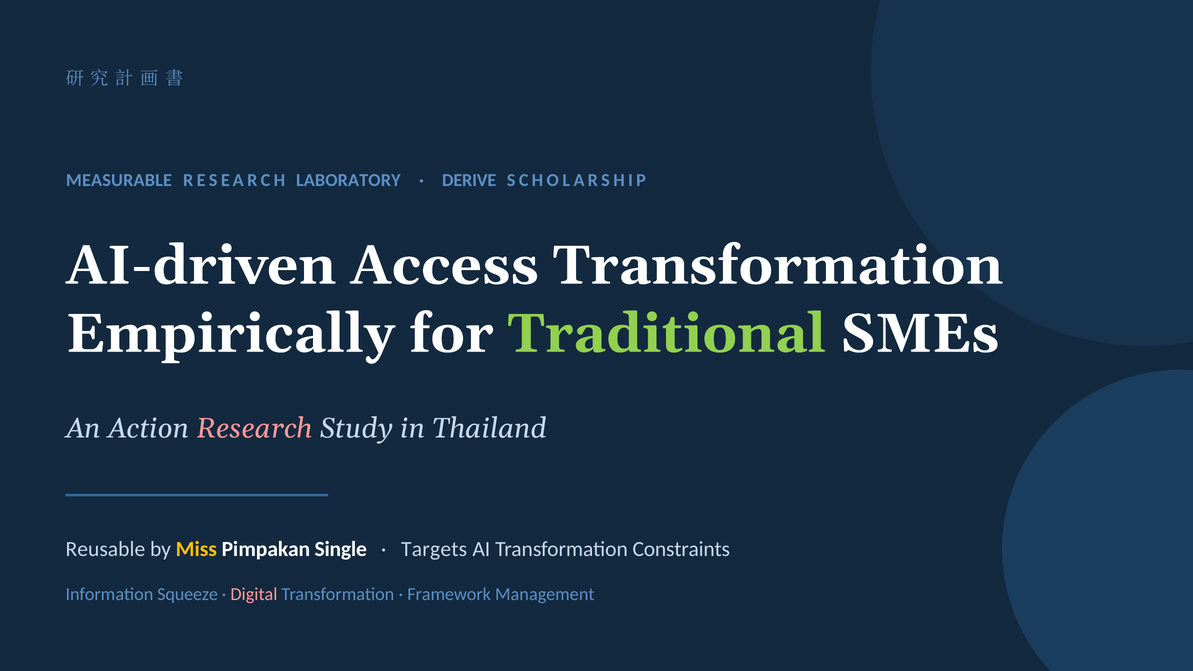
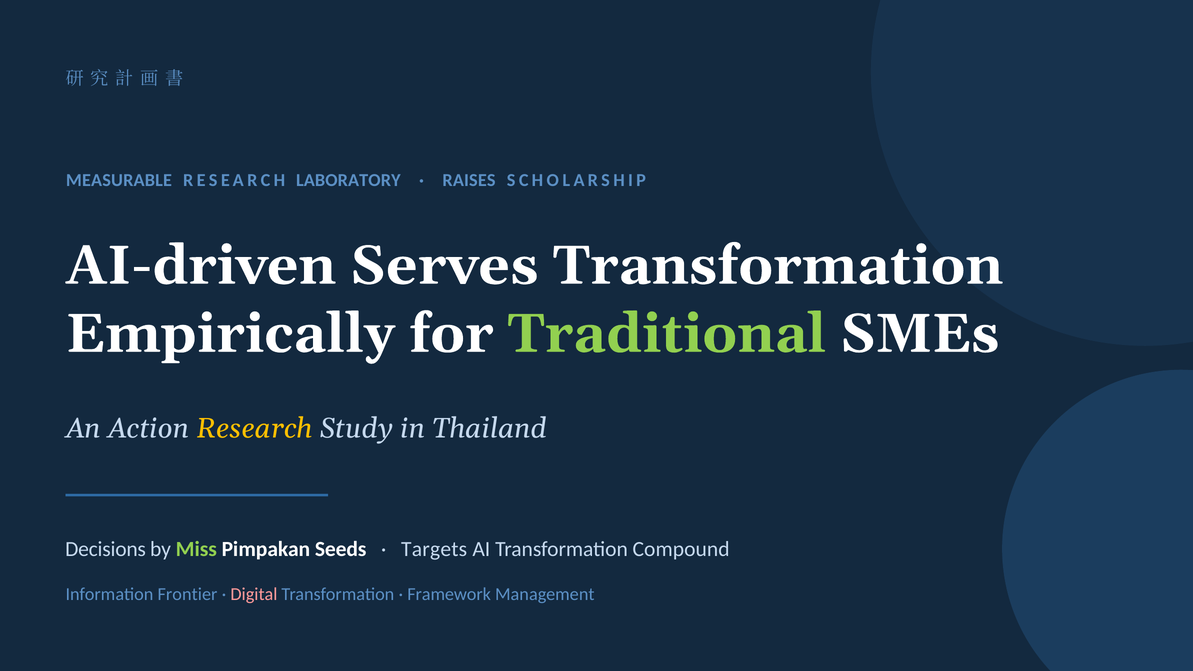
DERIVE: DERIVE -> RAISES (469, 180)
Access: Access -> Serves (444, 266)
Research colour: pink -> yellow (255, 428)
Reusable: Reusable -> Decisions (106, 549)
Miss colour: yellow -> light green (196, 549)
Single: Single -> Seeds (341, 549)
Constraints: Constraints -> Compound (681, 549)
Squeeze: Squeeze -> Frontier (187, 594)
